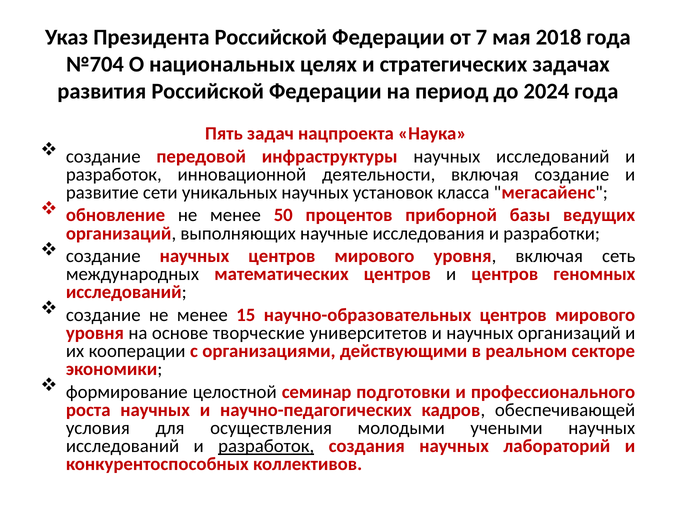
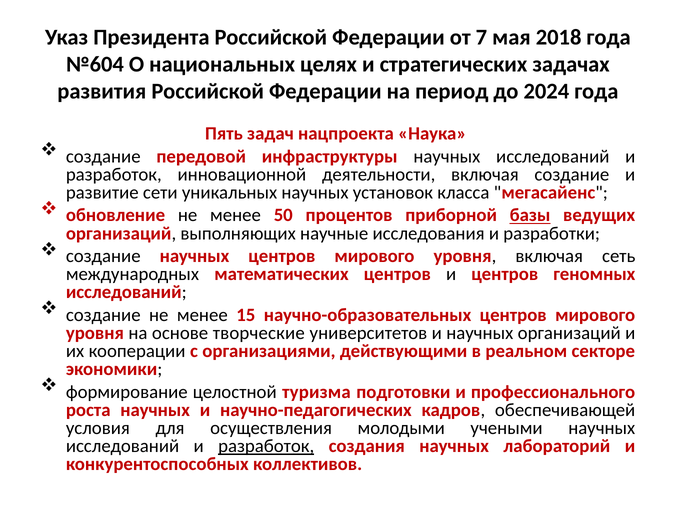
№704: №704 -> №604 (95, 64)
базы underline: none -> present (530, 215)
семинар: семинар -> туризма (316, 392)
